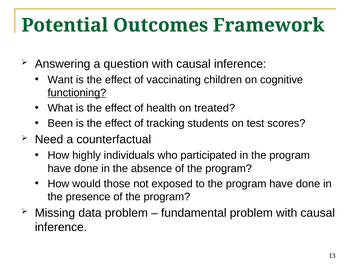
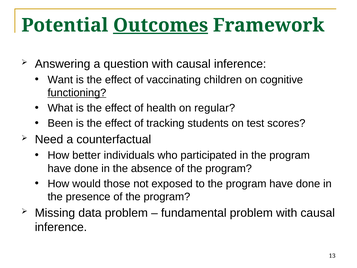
Outcomes underline: none -> present (161, 25)
treated: treated -> regular (215, 108)
highly: highly -> better (86, 155)
